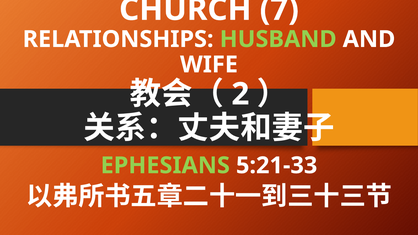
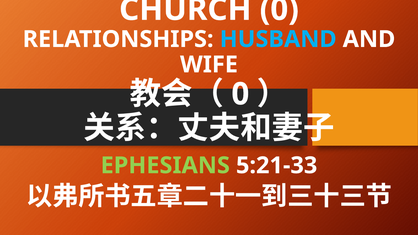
CHURCH 7: 7 -> 0 (279, 10)
HUSBAND colour: light green -> light blue (278, 39)
2: 2 -> 0 (240, 94)
